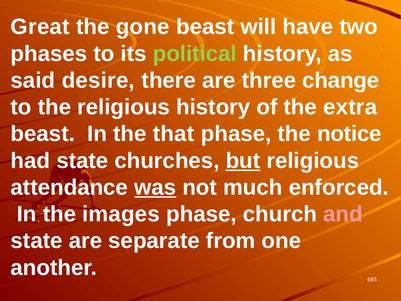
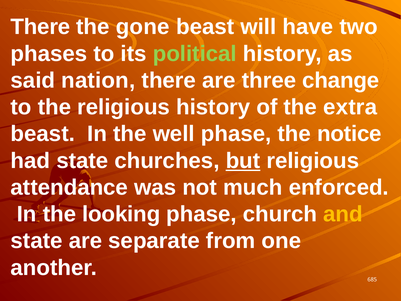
Great: Great -> There (40, 27)
desire: desire -> nation (98, 80)
that: that -> well (174, 134)
was underline: present -> none (155, 187)
images: images -> looking (121, 214)
and colour: pink -> yellow (343, 214)
